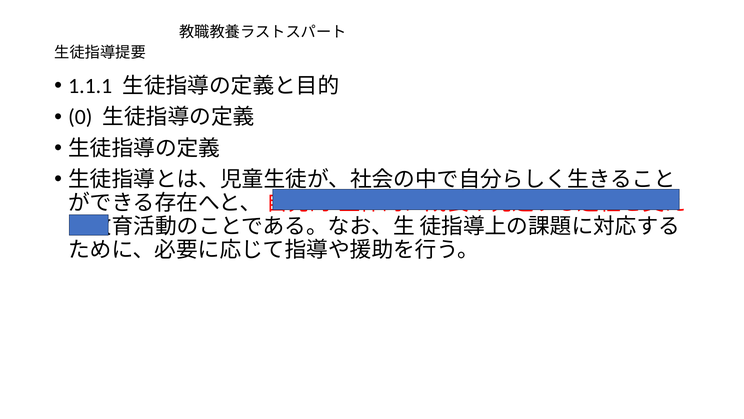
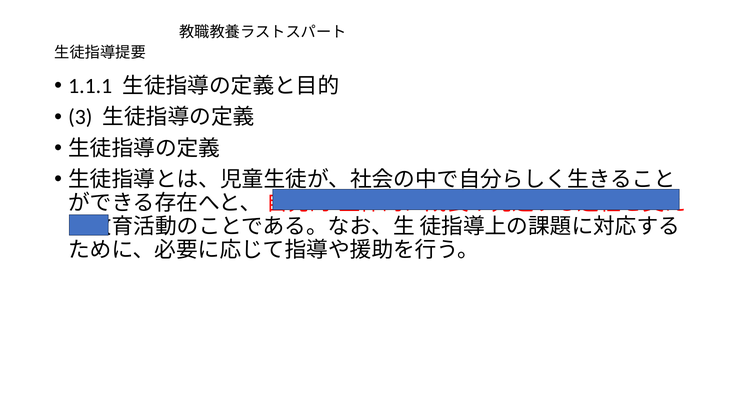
0: 0 -> 3 (80, 117)
